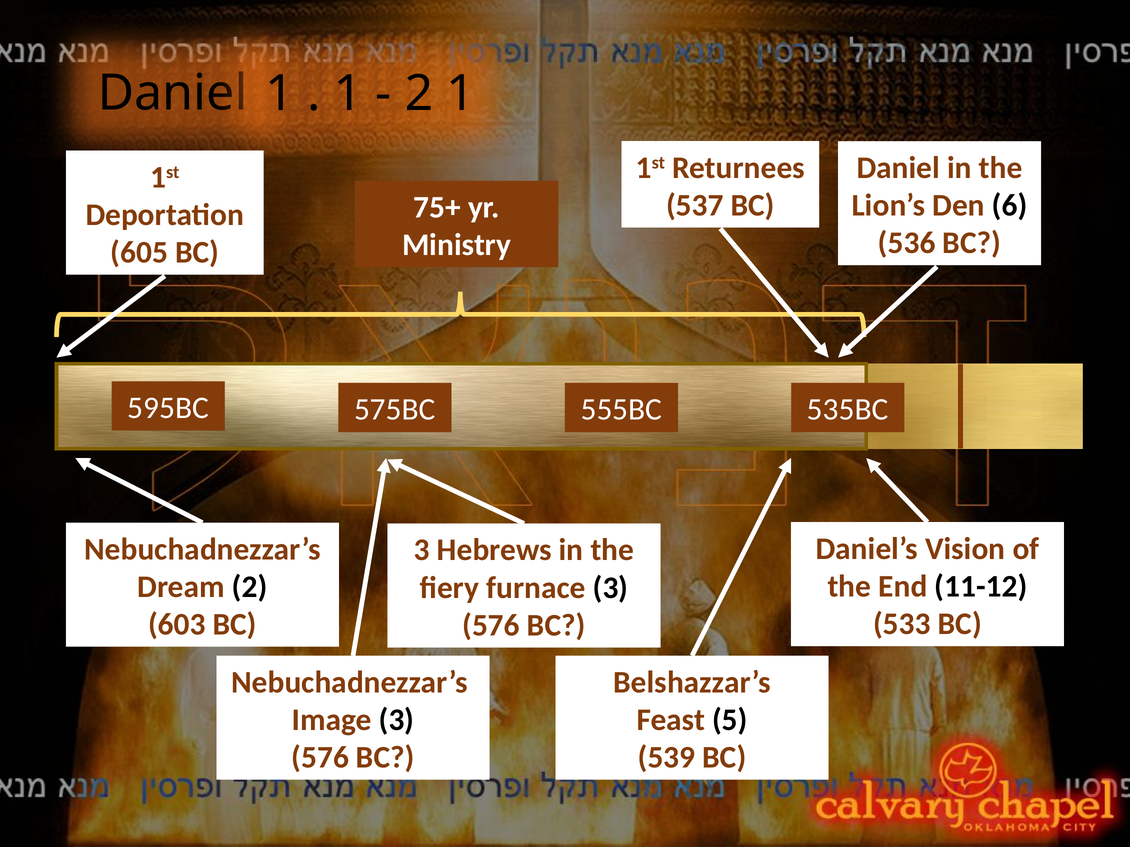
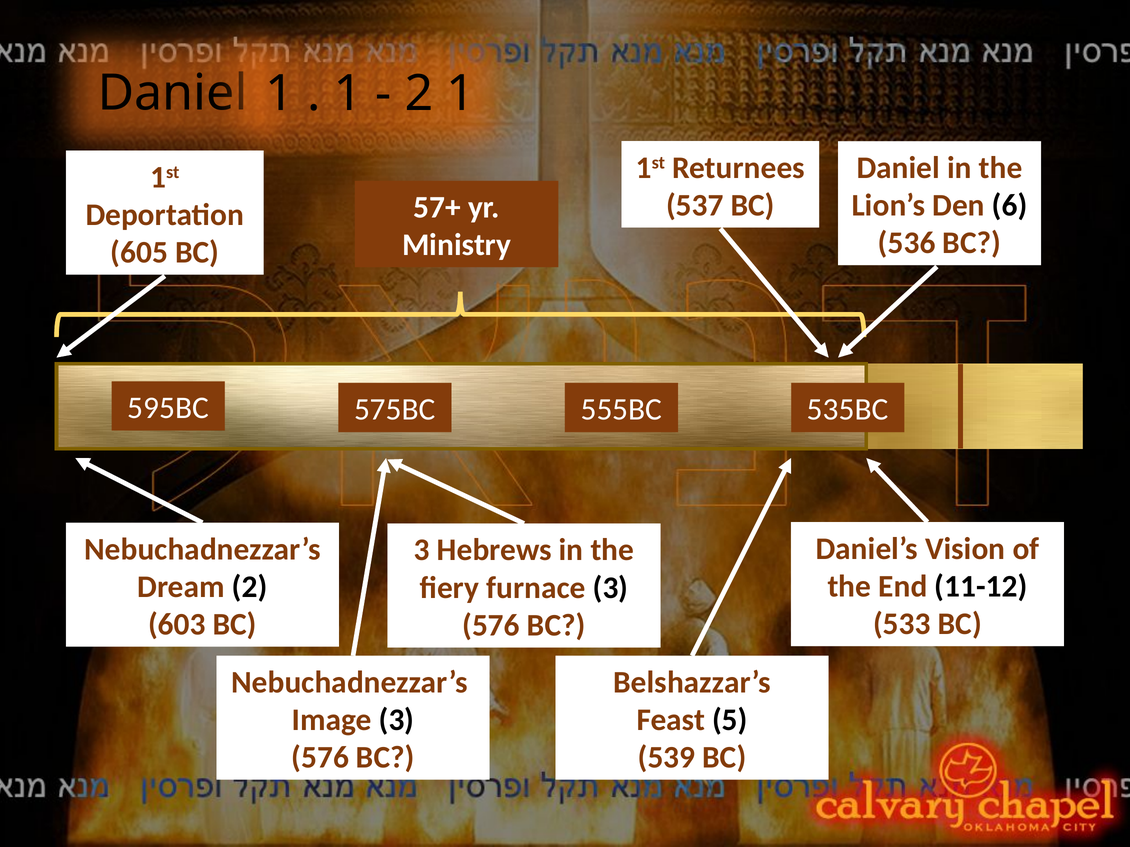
75+: 75+ -> 57+ (437, 208)
